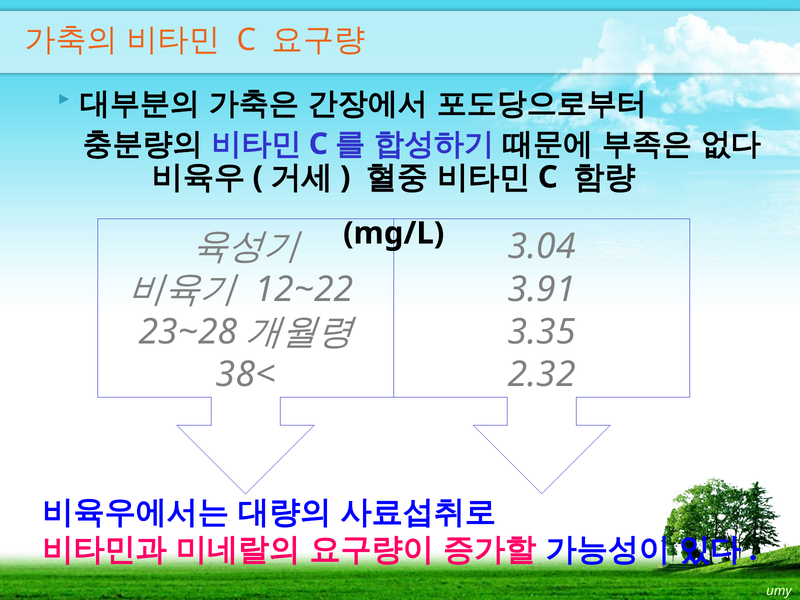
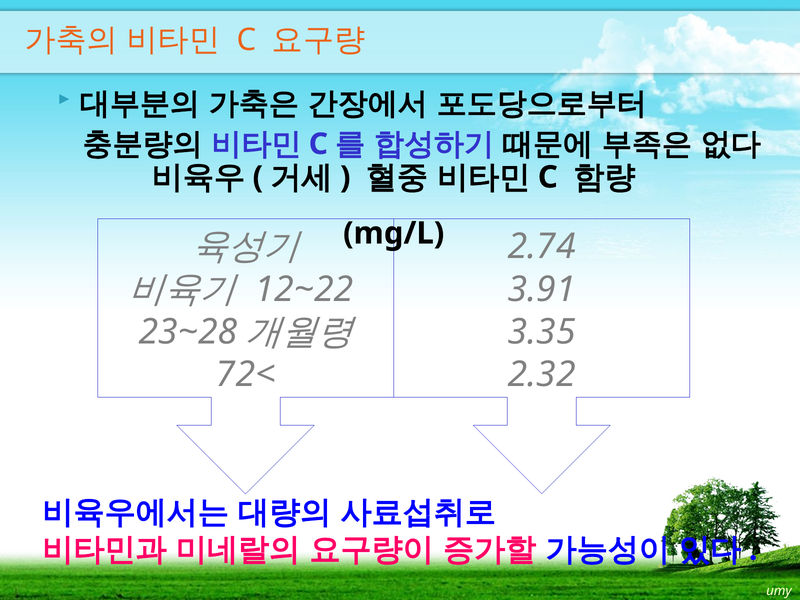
3.04: 3.04 -> 2.74 (542, 247)
38<: 38< -> 72< (246, 375)
